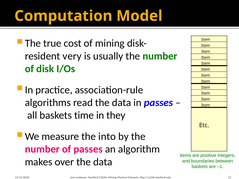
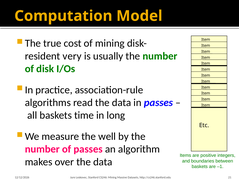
they: they -> long (116, 115)
into: into -> well (107, 137)
